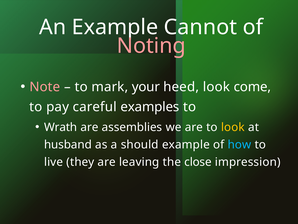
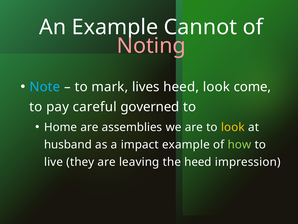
Note colour: pink -> light blue (45, 87)
your: your -> lives (146, 87)
examples: examples -> governed (150, 107)
Wrath: Wrath -> Home (61, 127)
should: should -> impact (140, 144)
how colour: light blue -> light green (239, 144)
the close: close -> heed (198, 162)
